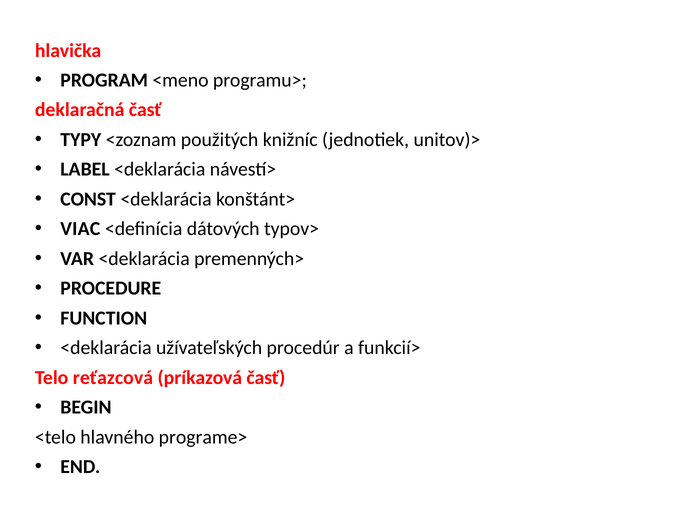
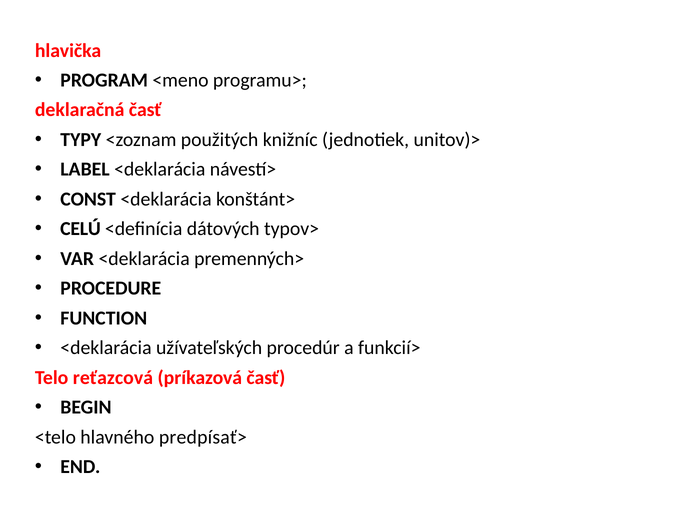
VIAC: VIAC -> CELÚ (81, 229)
programe>: programe> -> predpísať> (203, 437)
